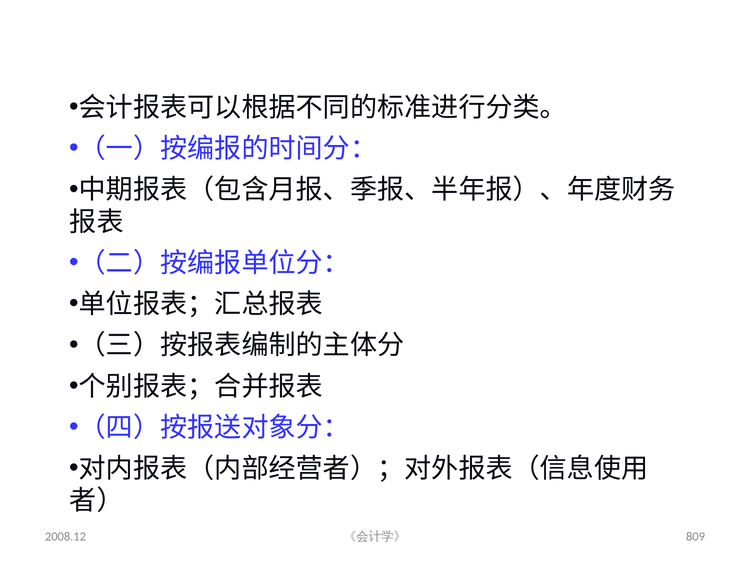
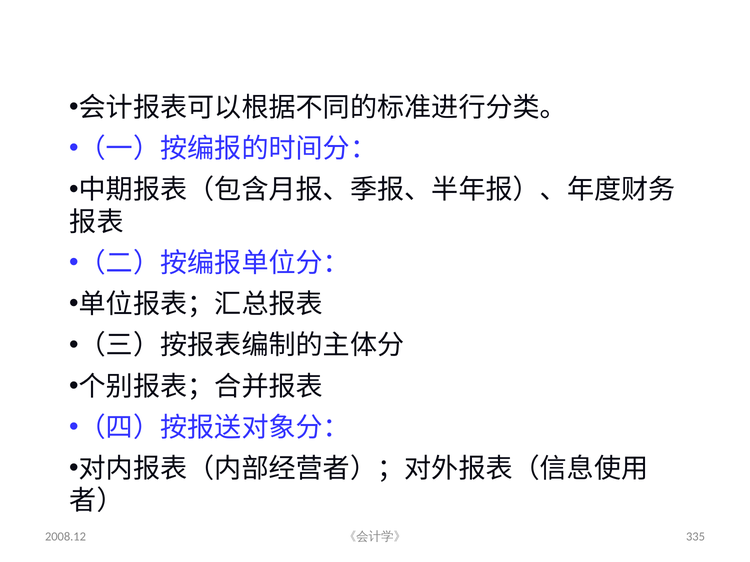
809: 809 -> 335 (695, 537)
